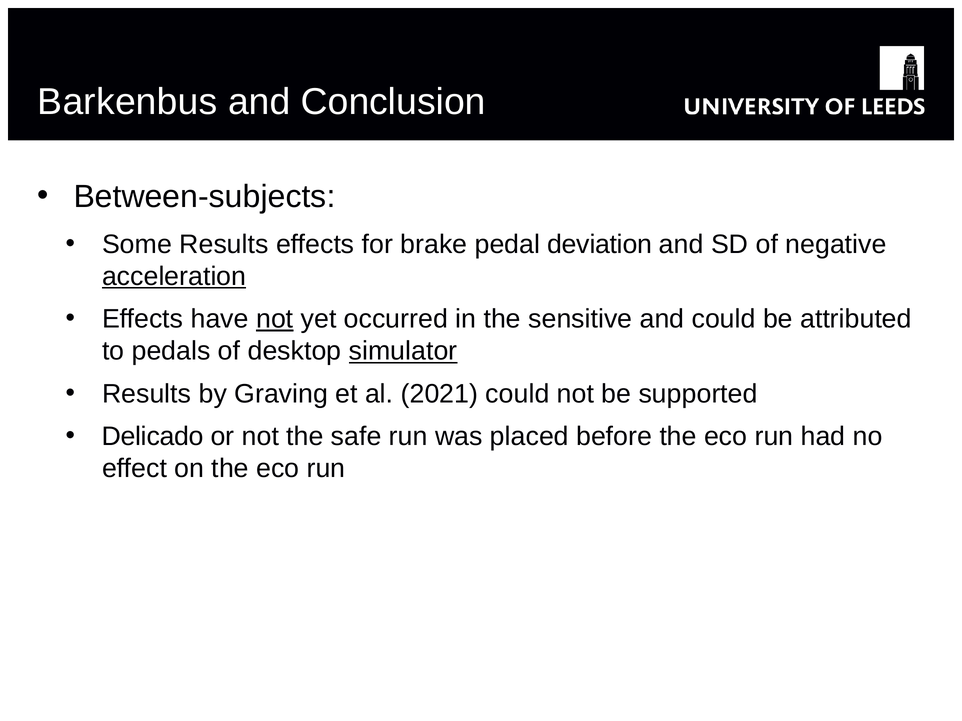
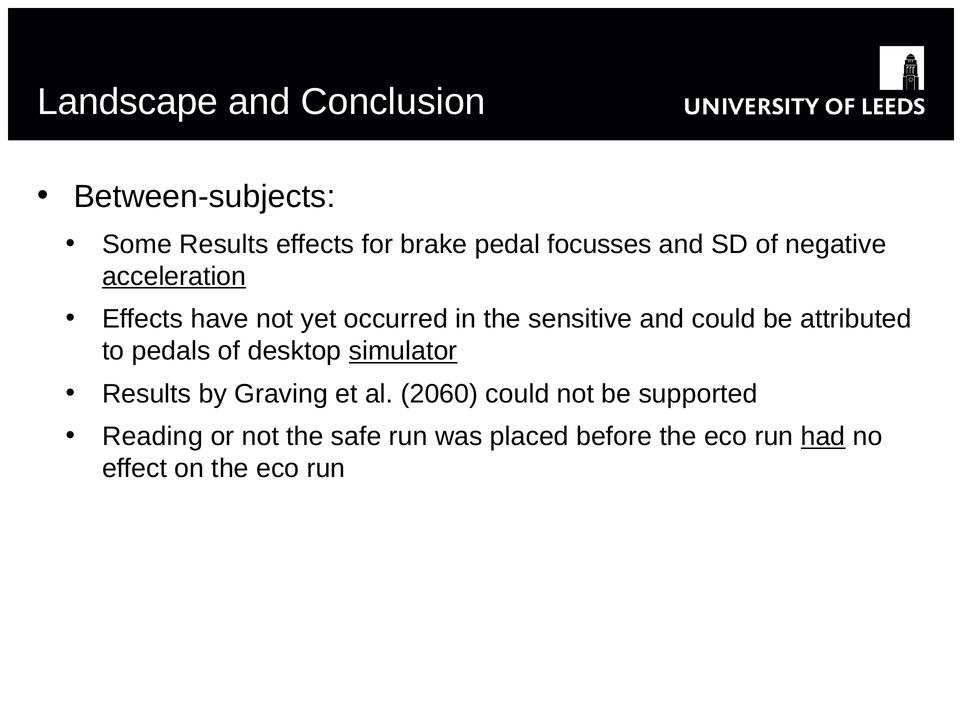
Barkenbus: Barkenbus -> Landscape (128, 102)
deviation: deviation -> focusses (600, 244)
not underline: present -> none (275, 319)
2021: 2021 -> 2060 (439, 394)
Delicado: Delicado -> Reading (152, 437)
had underline: none -> present (823, 437)
